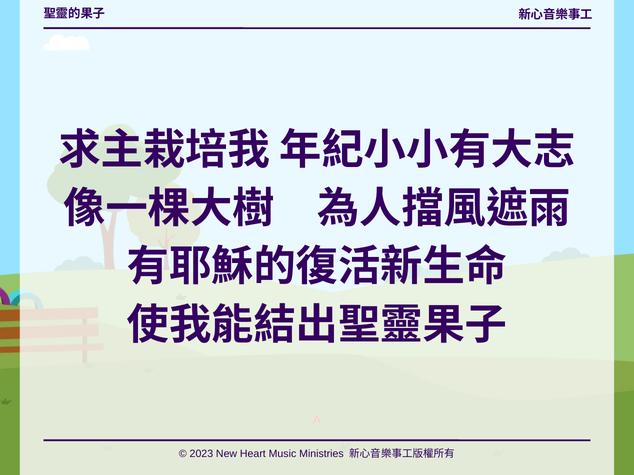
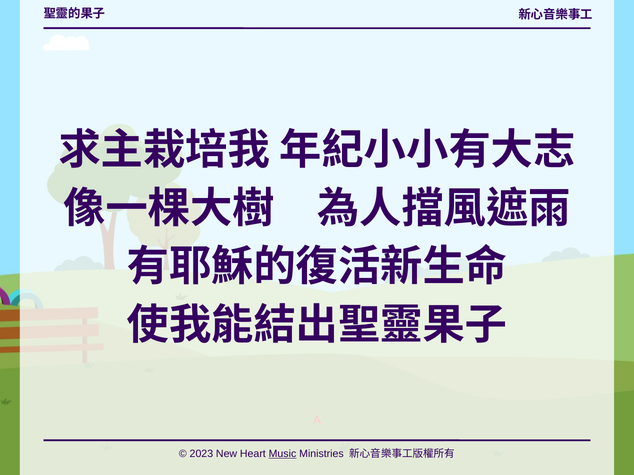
Music underline: none -> present (282, 454)
